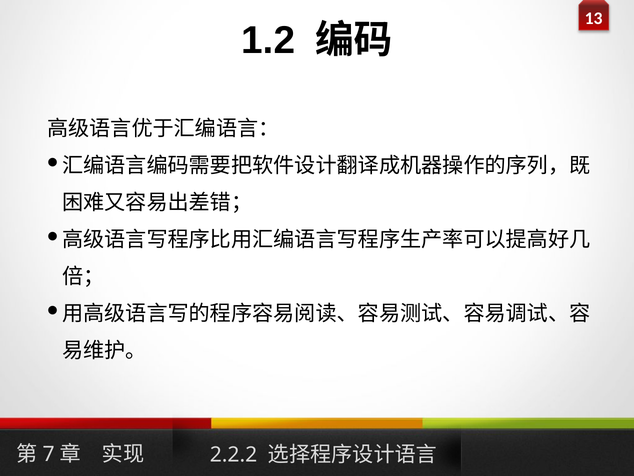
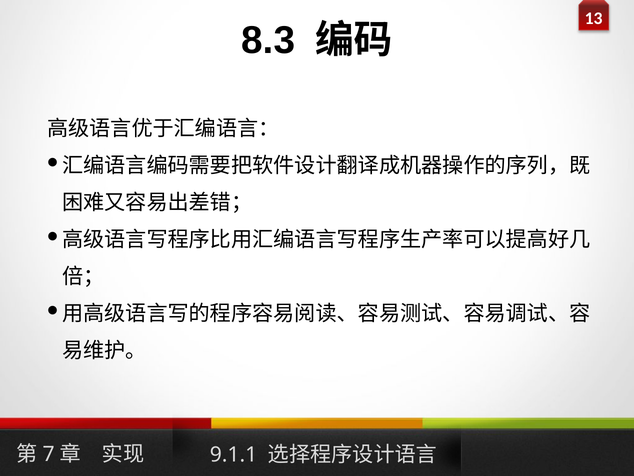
1.2: 1.2 -> 8.3 (268, 40)
2.2.2: 2.2.2 -> 9.1.1 (234, 454)
